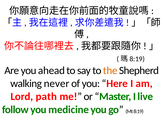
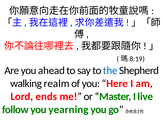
the colour: orange -> blue (110, 71)
never: never -> realm (57, 84)
path: path -> ends (46, 97)
medicine: medicine -> yearning (68, 110)
